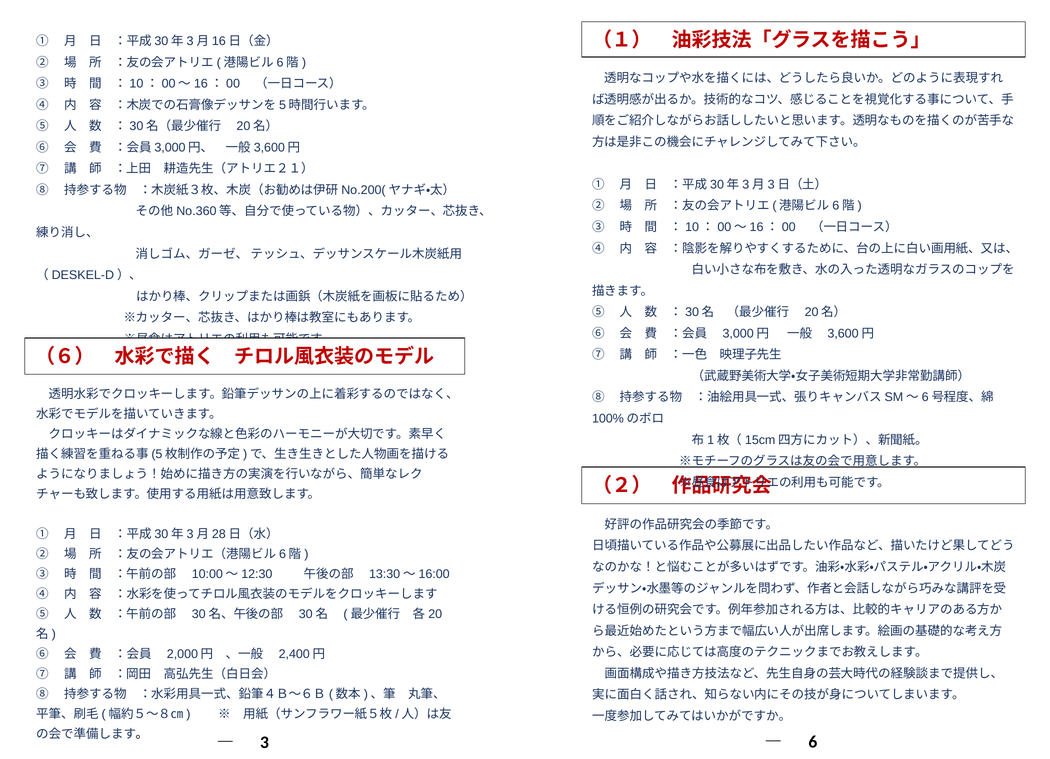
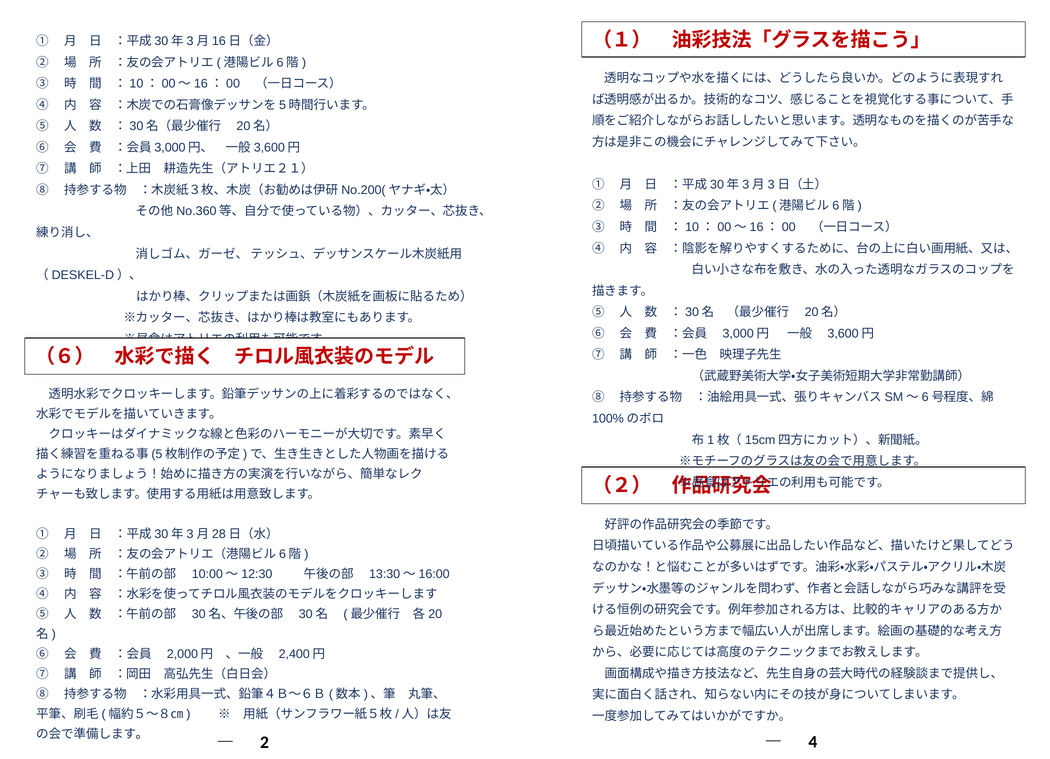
6: 6 -> 4 (813, 742)
3: 3 -> 2 (264, 743)
